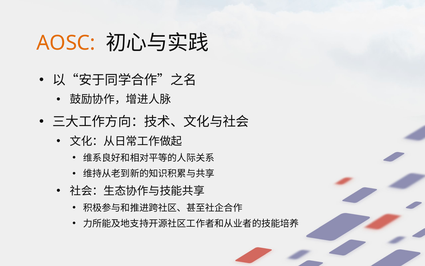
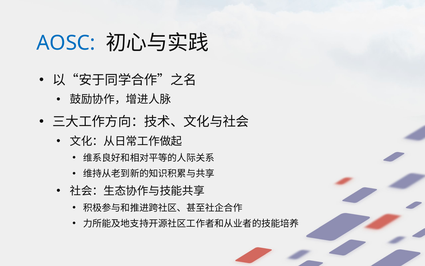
AOSC colour: orange -> blue (66, 43)
